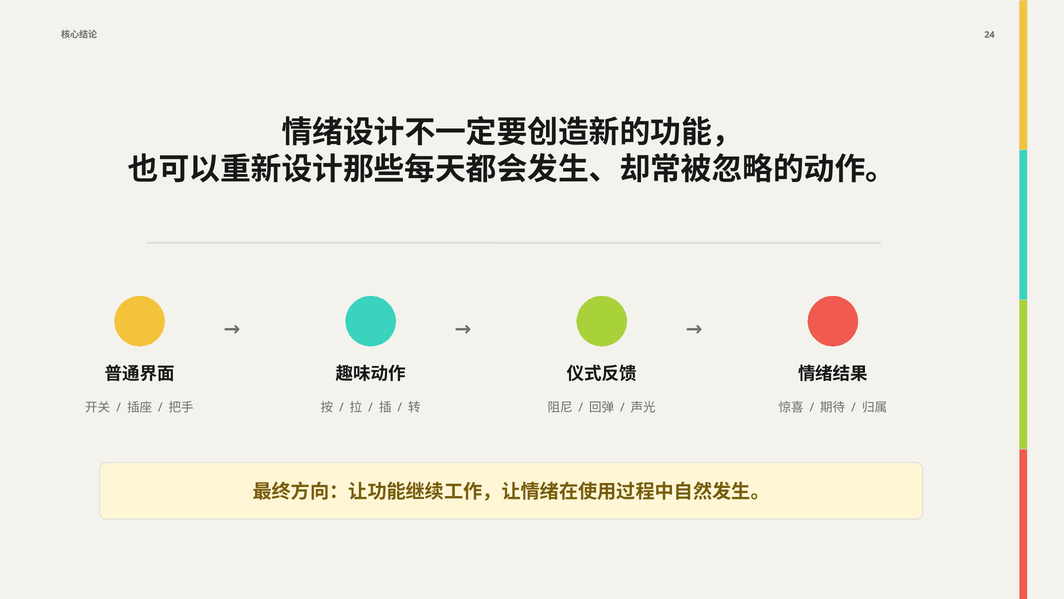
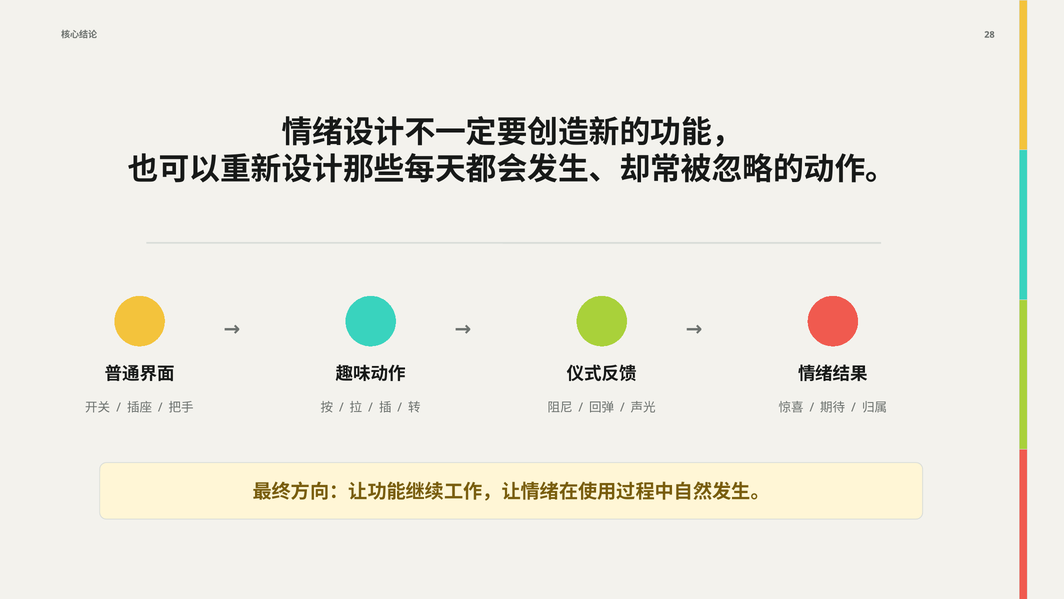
24: 24 -> 28 (989, 35)
